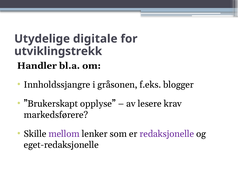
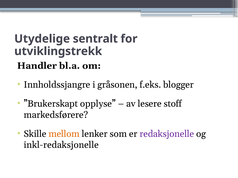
digitale: digitale -> sentralt (95, 39)
krav: krav -> stoff (173, 104)
mellom colour: purple -> orange (64, 134)
eget-redaksjonelle: eget-redaksjonelle -> inkl-redaksjonelle (61, 145)
